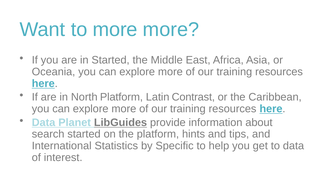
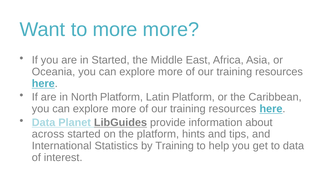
Latin Contrast: Contrast -> Platform (193, 97)
search: search -> across (48, 134)
by Specific: Specific -> Training (175, 146)
